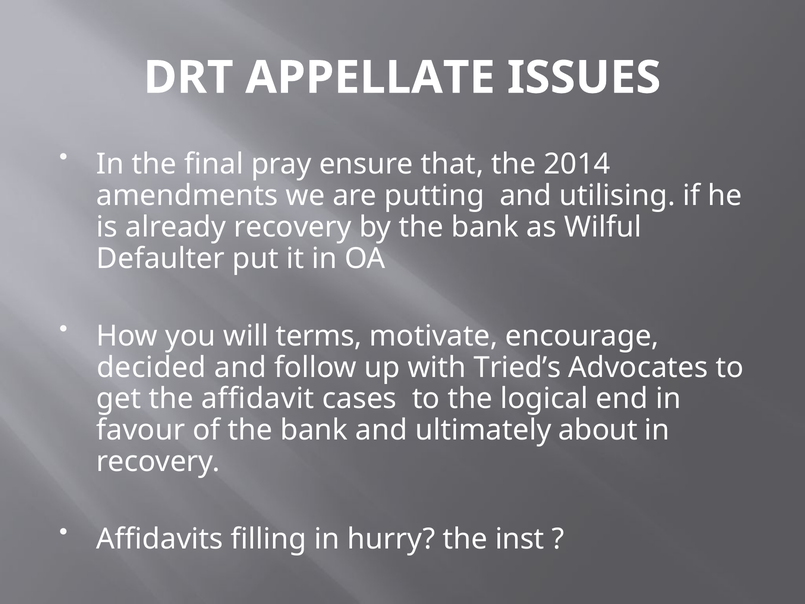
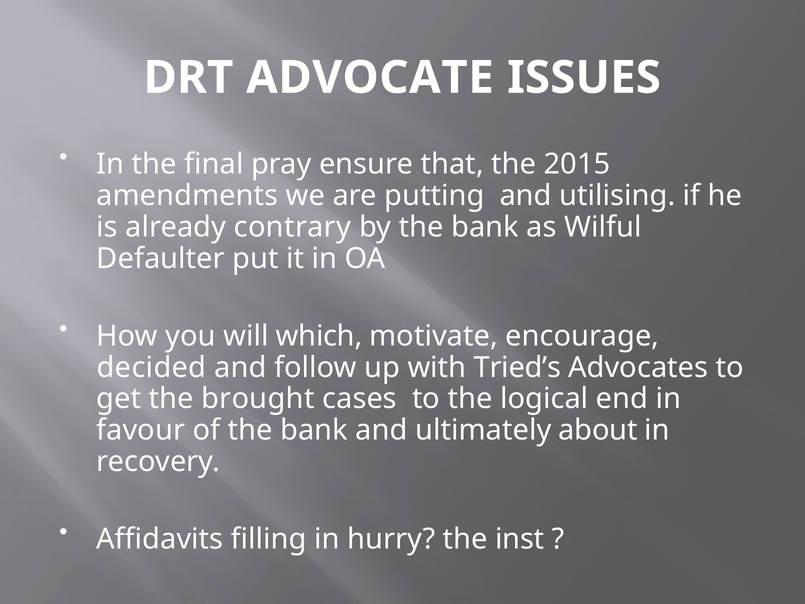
APPELLATE: APPELLATE -> ADVOCATE (370, 78)
2014: 2014 -> 2015 (577, 164)
already recovery: recovery -> contrary (292, 227)
terms: terms -> which (319, 336)
affidavit: affidavit -> brought (258, 399)
